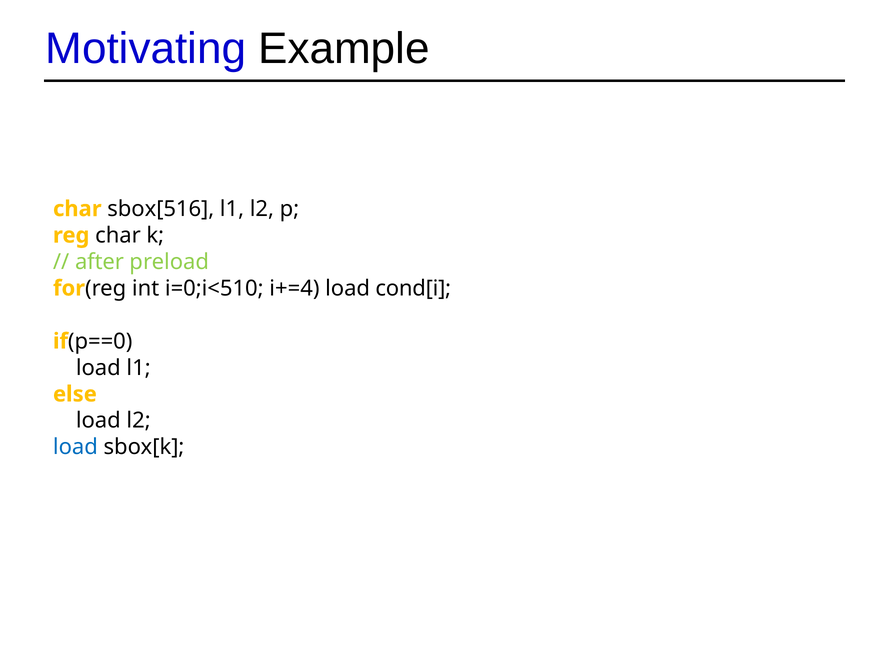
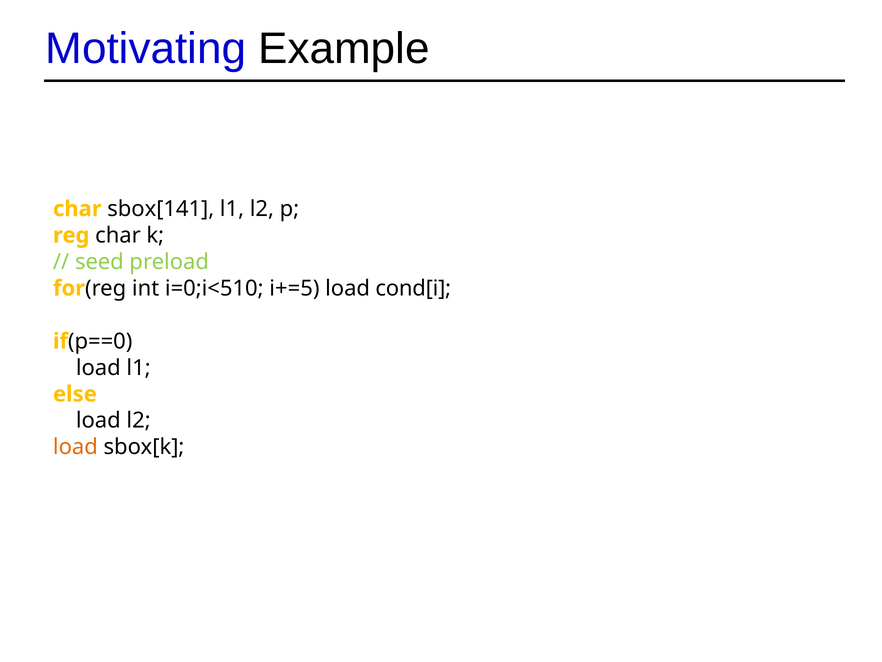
sbox[516: sbox[516 -> sbox[141 (161, 209)
after: after -> seed (99, 262)
i+=4: i+=4 -> i+=5 (294, 288)
load colour: blue -> orange (75, 447)
